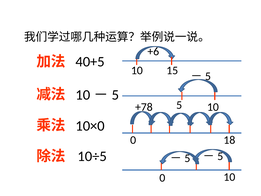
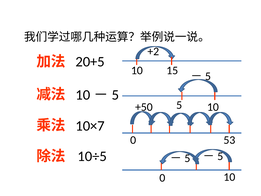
+6: +6 -> +2 (153, 51)
40+5: 40+5 -> 20+5 (90, 62)
+78: +78 -> +50 (144, 107)
10×0: 10×0 -> 10×7 (90, 126)
18: 18 -> 53 (229, 140)
